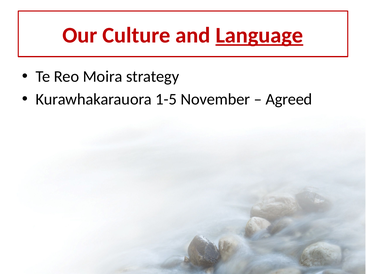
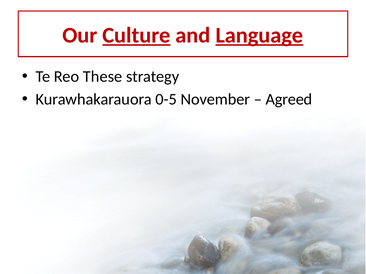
Culture underline: none -> present (136, 35)
Moira: Moira -> These (103, 77)
1-5: 1-5 -> 0-5 (166, 100)
